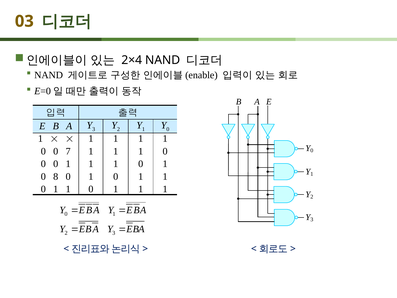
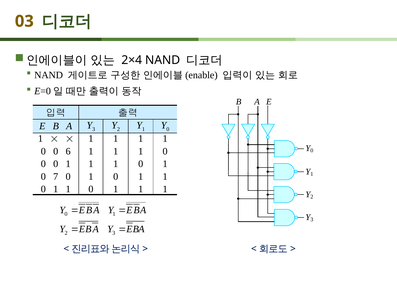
7: 7 -> 6 (68, 151)
8: 8 -> 7 (56, 176)
